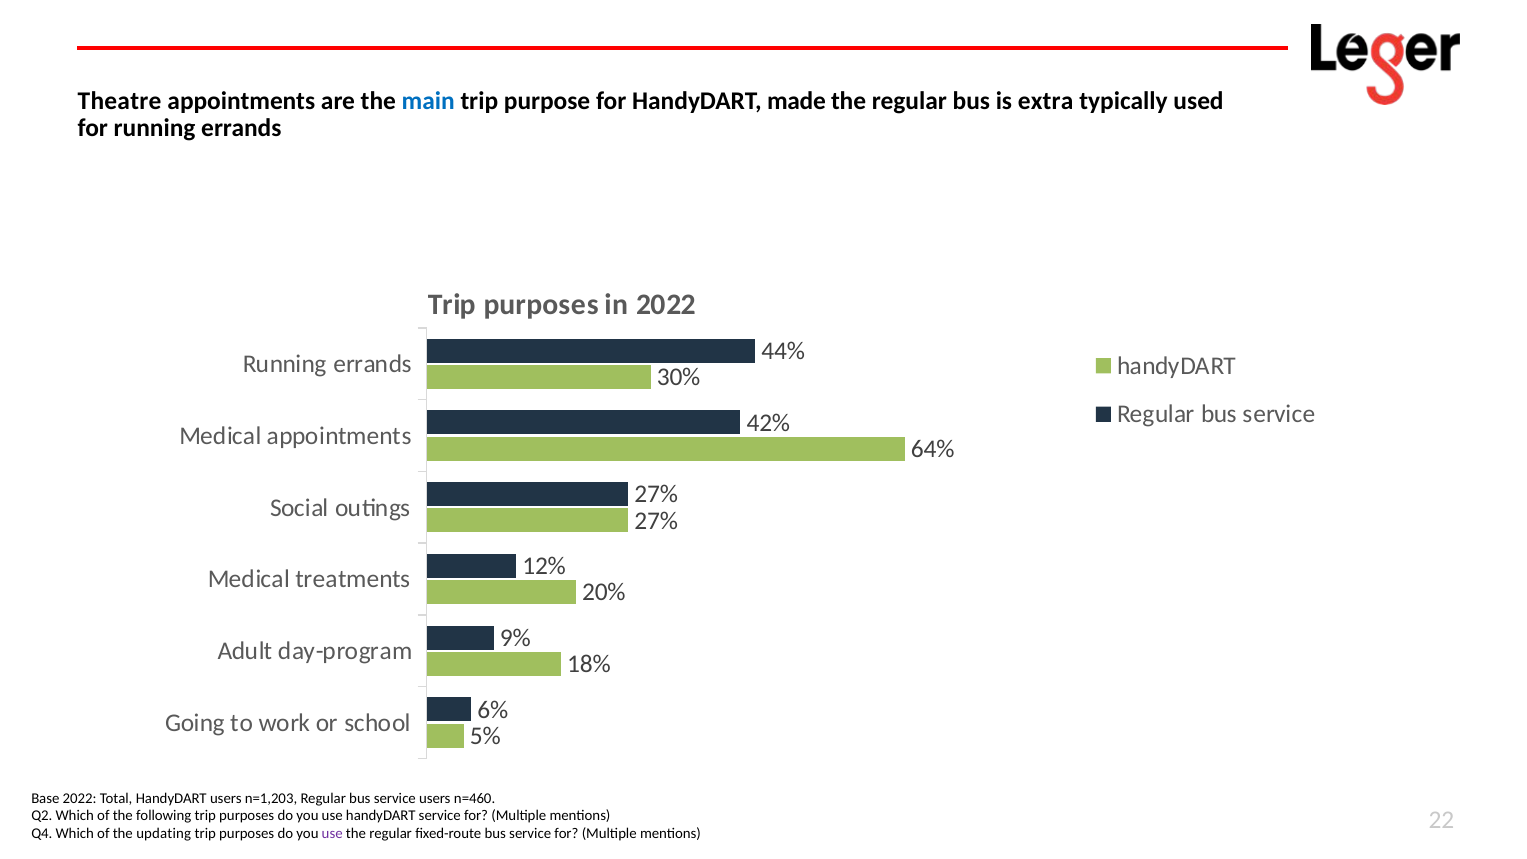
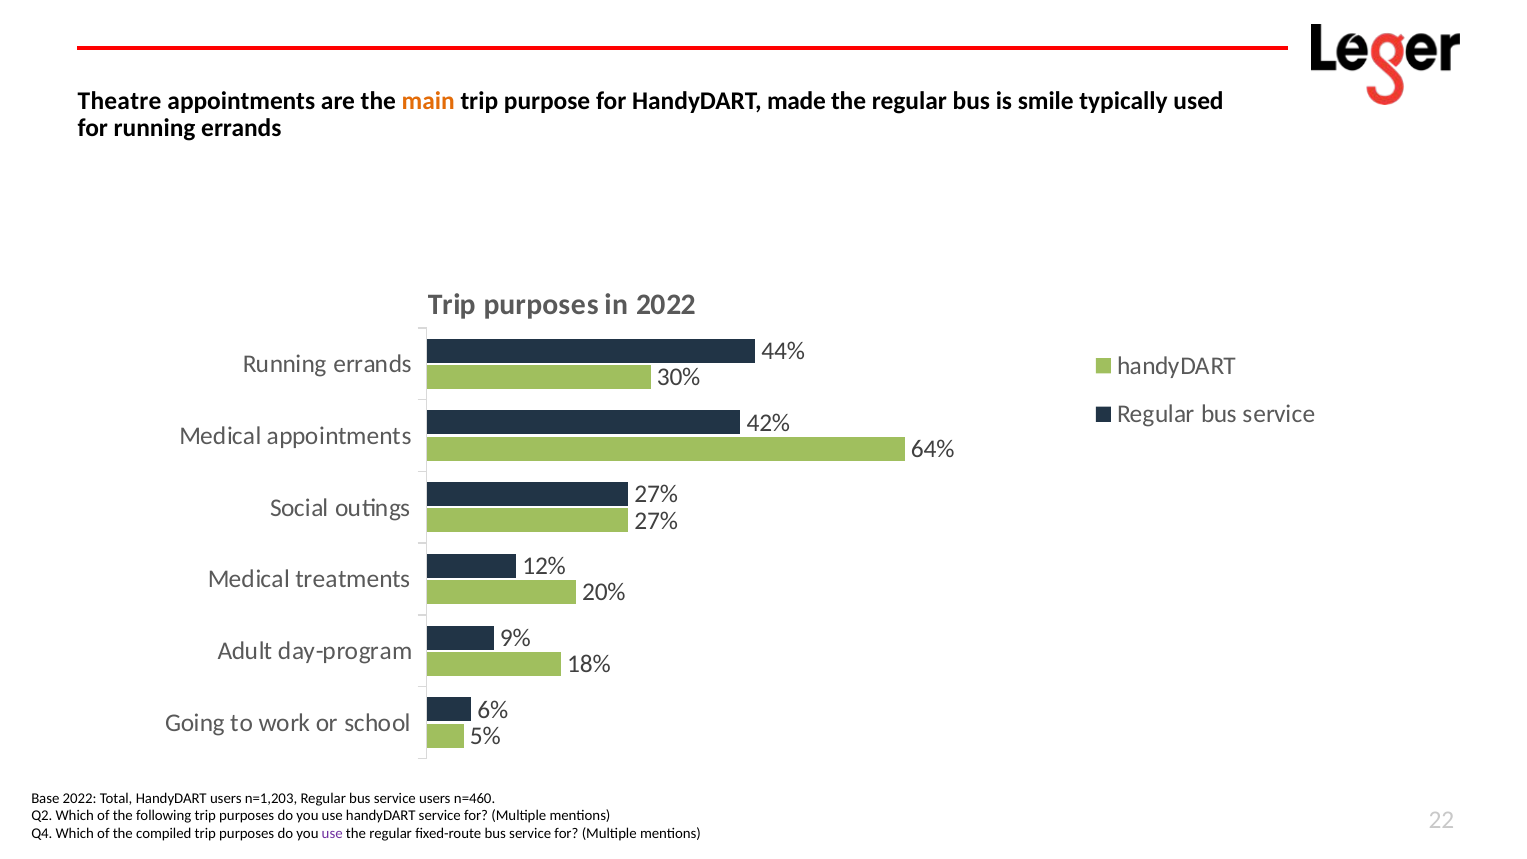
main colour: blue -> orange (428, 101)
extra: extra -> smile (1046, 101)
updating: updating -> compiled (164, 834)
